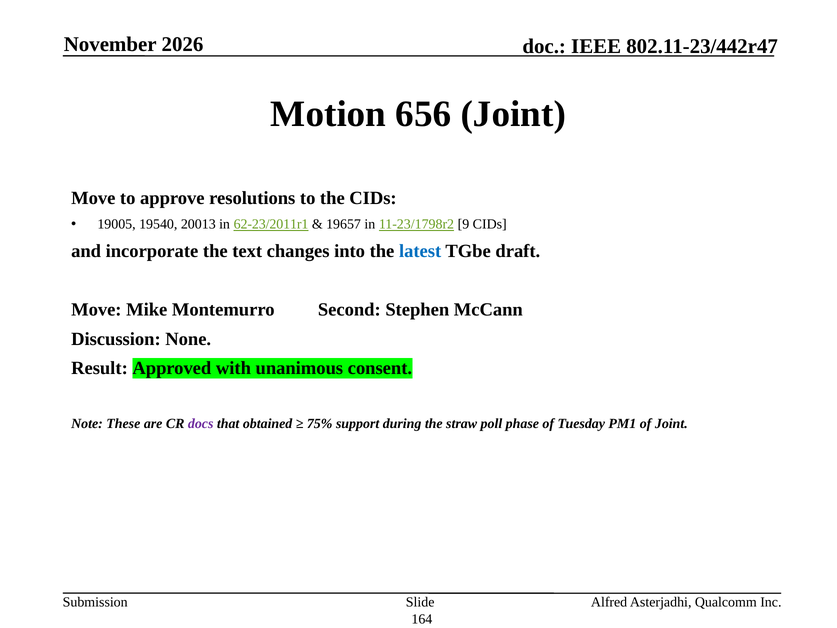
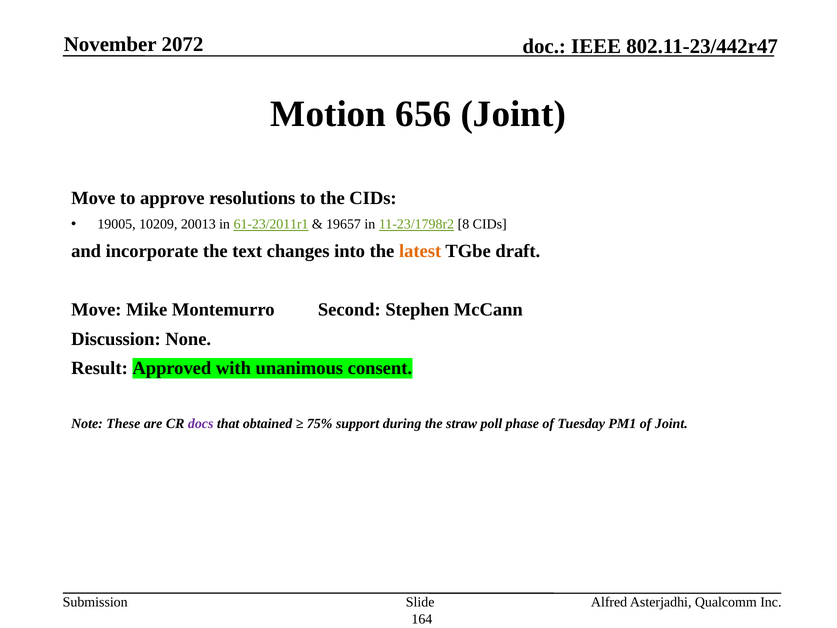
2026: 2026 -> 2072 (182, 44)
19540: 19540 -> 10209 (158, 224)
62-23/2011r1: 62-23/2011r1 -> 61-23/2011r1 (271, 224)
9: 9 -> 8 (464, 224)
latest colour: blue -> orange (420, 251)
